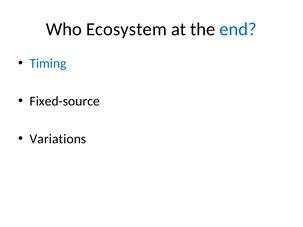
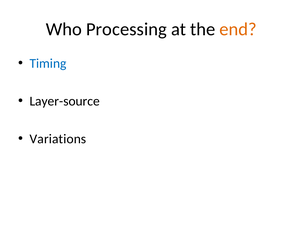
Ecosystem: Ecosystem -> Processing (126, 29)
end colour: blue -> orange (238, 29)
Fixed-source: Fixed-source -> Layer-source (65, 101)
